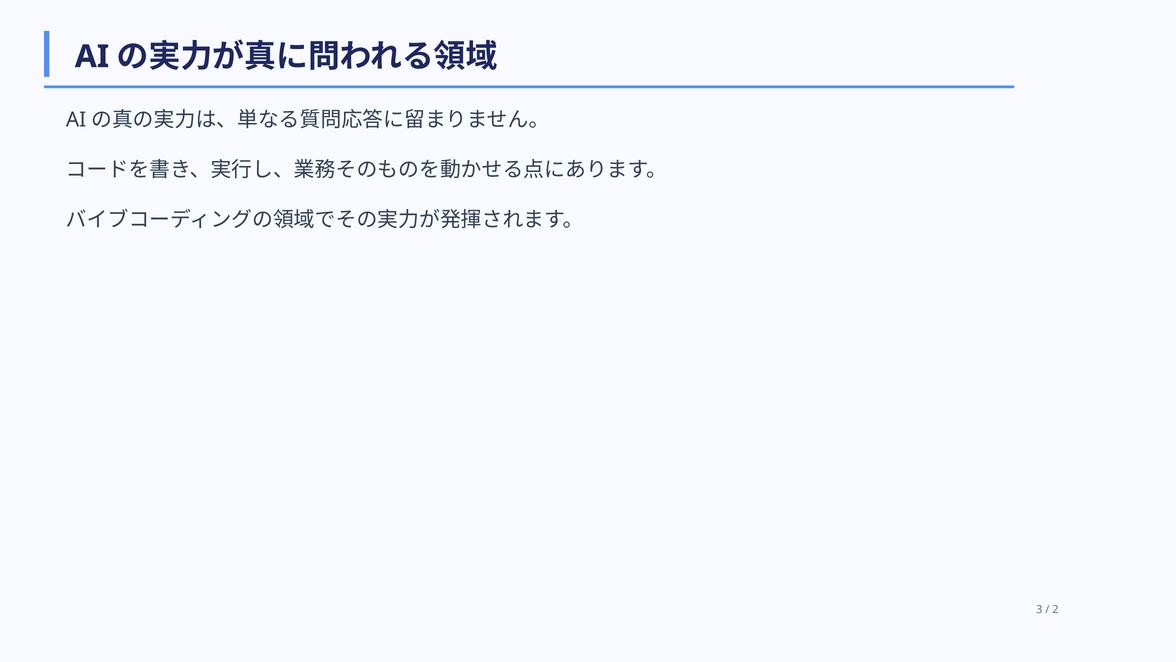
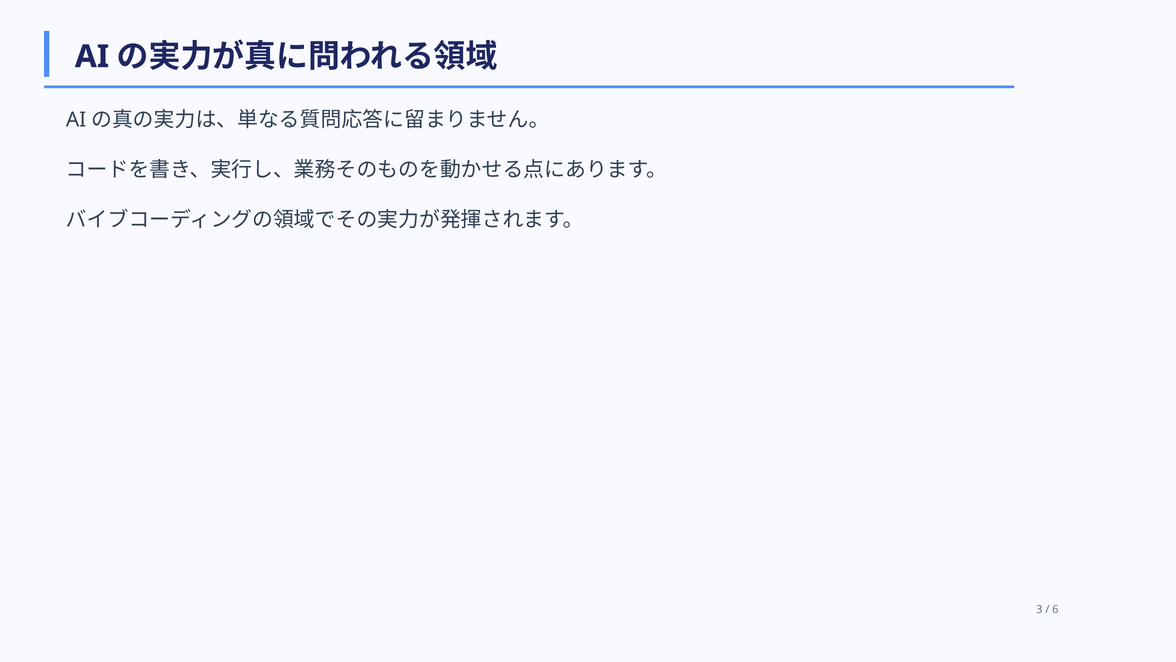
2: 2 -> 6 (1055, 609)
